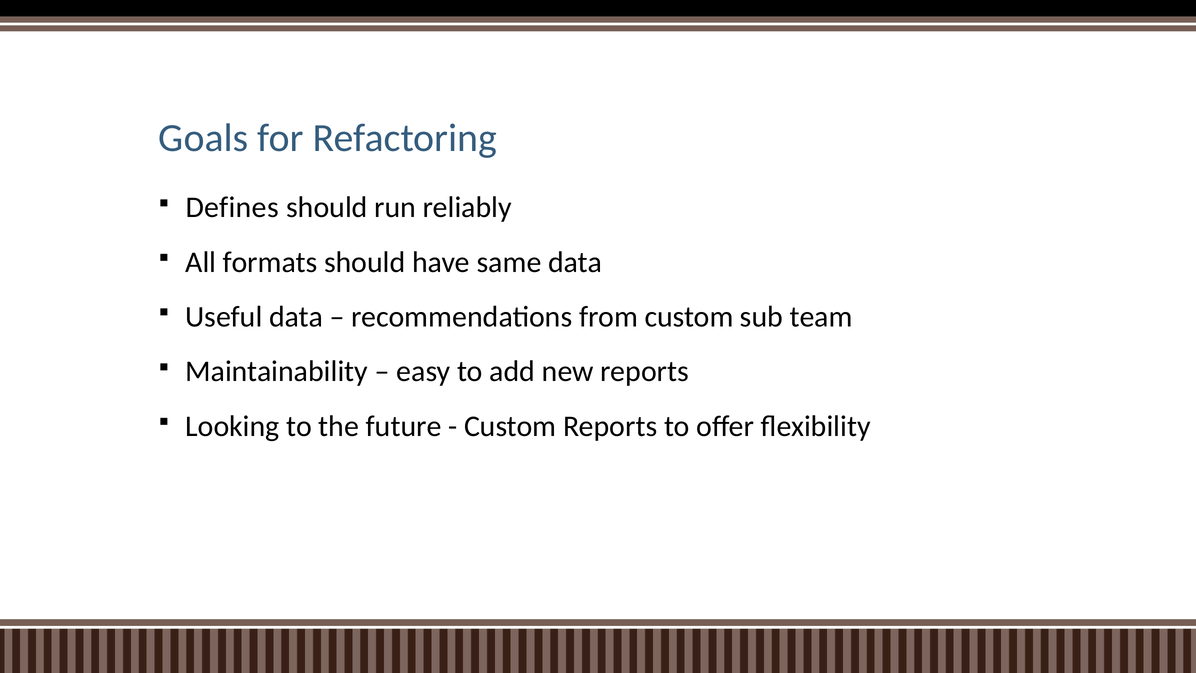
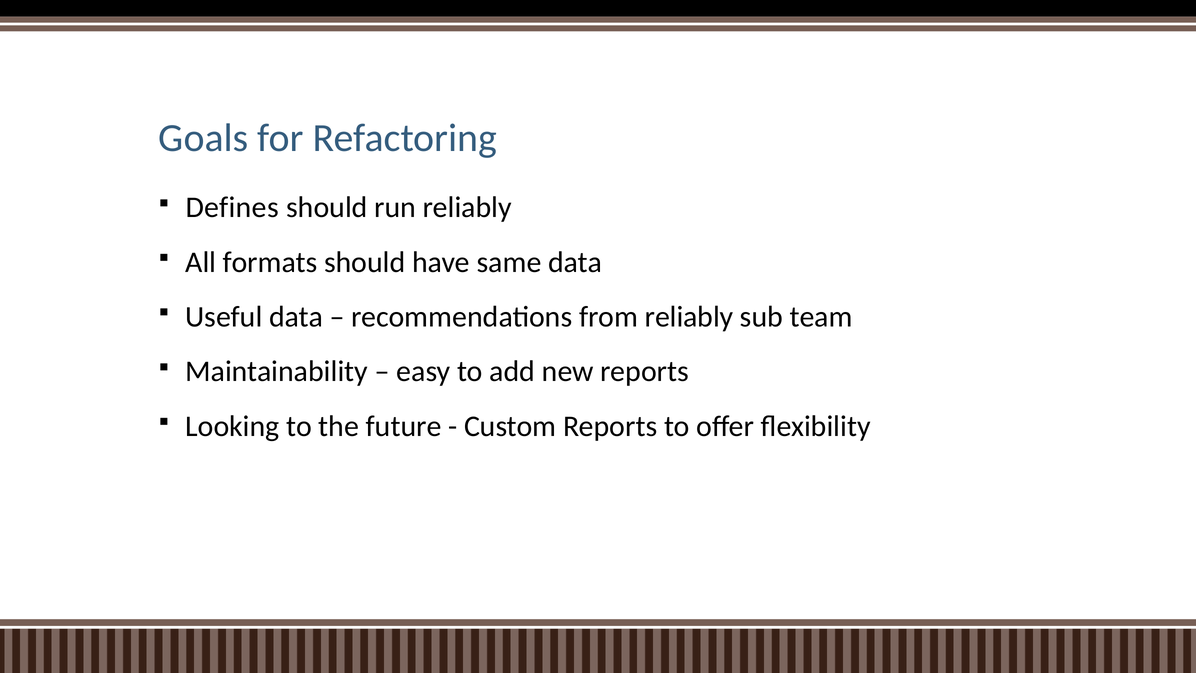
from custom: custom -> reliably (689, 317)
